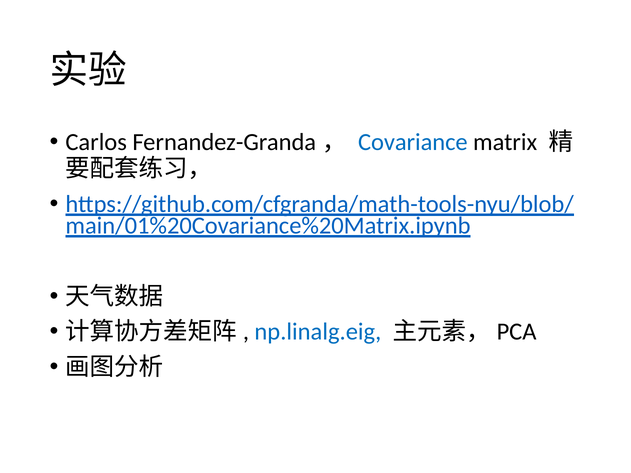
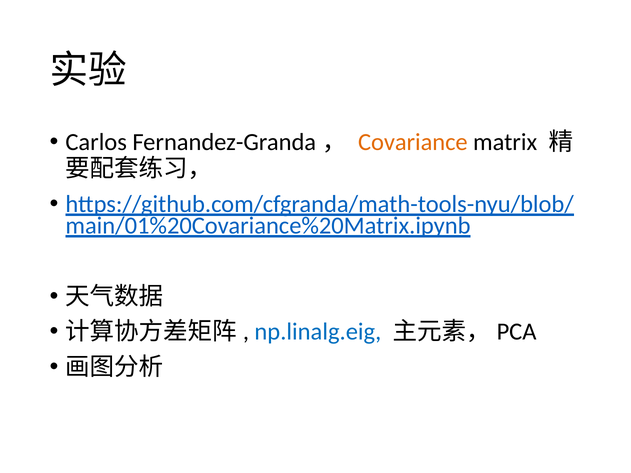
Covariance colour: blue -> orange (413, 142)
